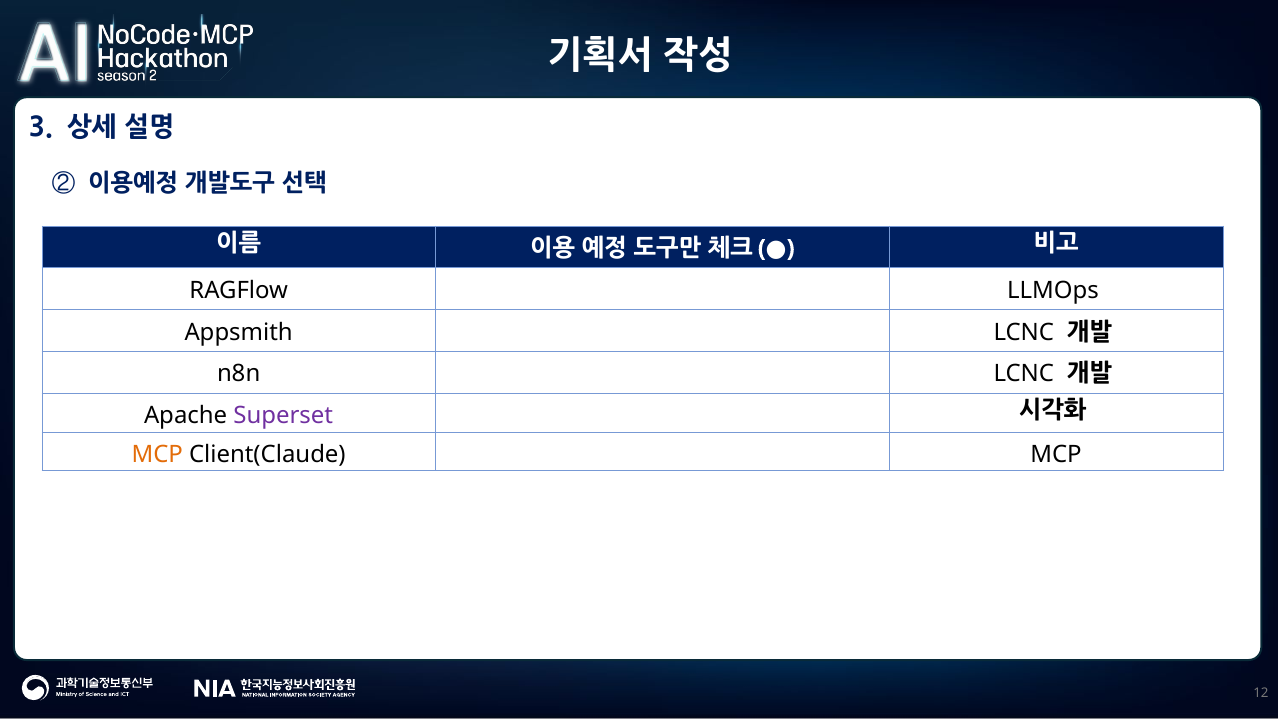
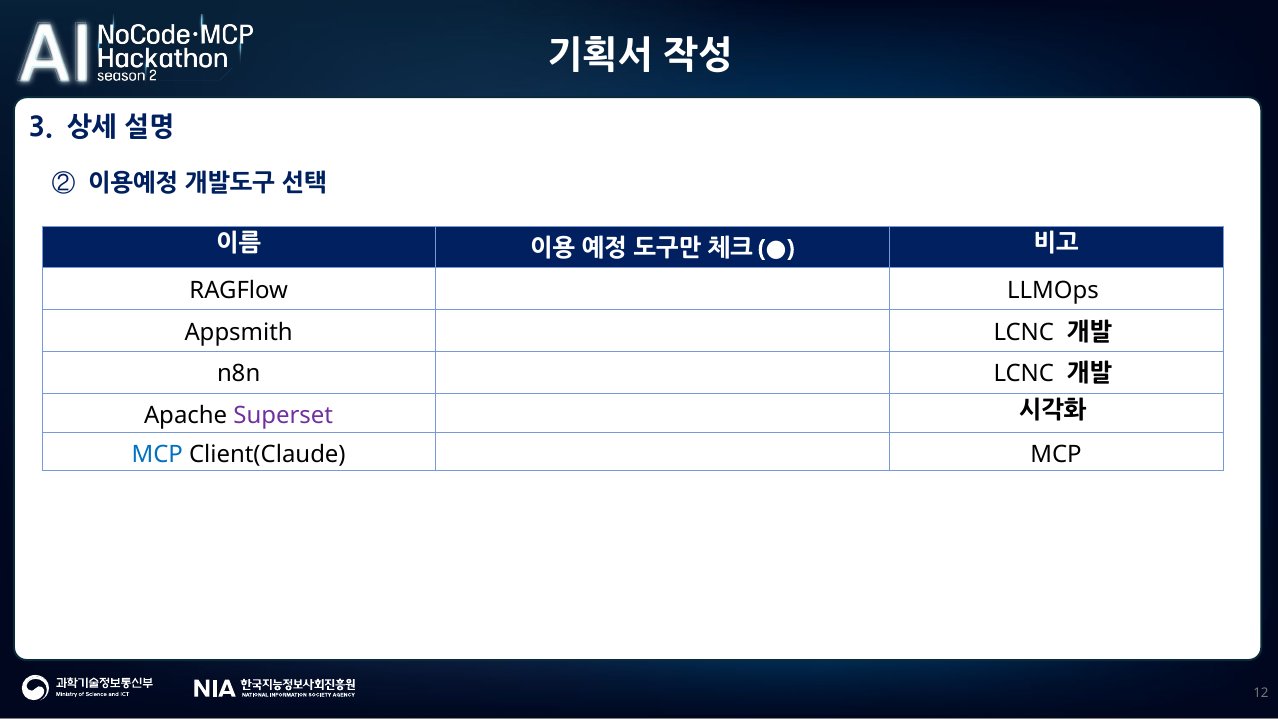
MCP colour: orange -> blue (157, 454)
